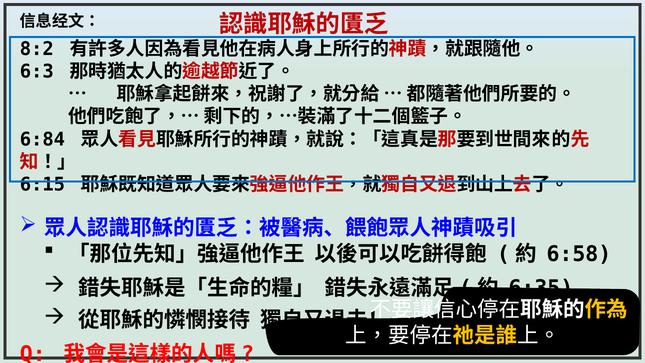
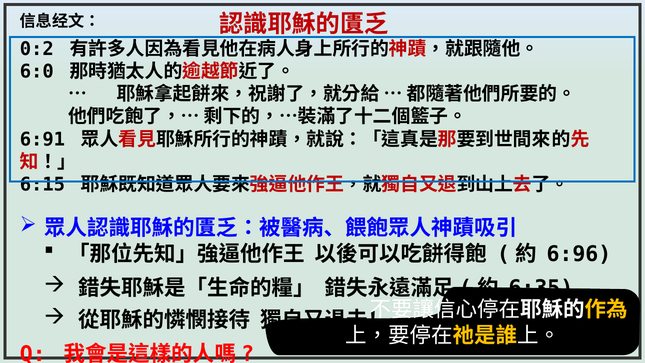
8:2: 8:2 -> 0:2 (37, 49)
6:3: 6:3 -> 6:0 (37, 72)
6:84: 6:84 -> 6:91 (42, 139)
6:58: 6:58 -> 6:96 (579, 254)
